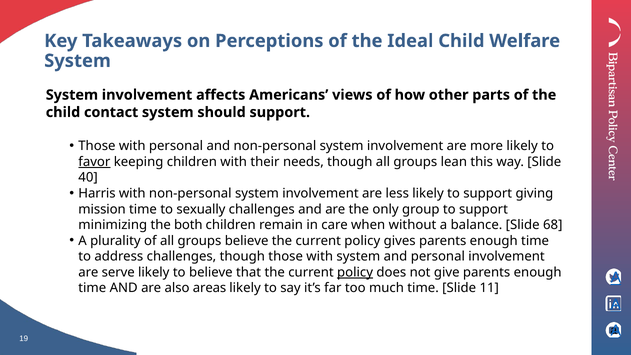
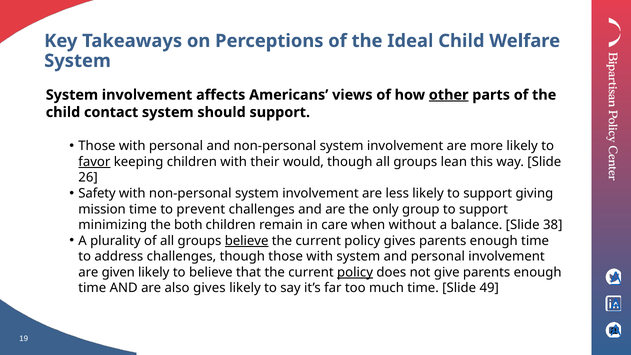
other underline: none -> present (449, 95)
needs: needs -> would (303, 162)
40: 40 -> 26 (88, 178)
Harris: Harris -> Safety (97, 193)
sexually: sexually -> prevent (201, 209)
68: 68 -> 38 (553, 225)
believe underline: none -> present (247, 241)
serve: serve -> given (118, 272)
also areas: areas -> gives (209, 288)
11: 11 -> 49 (489, 288)
